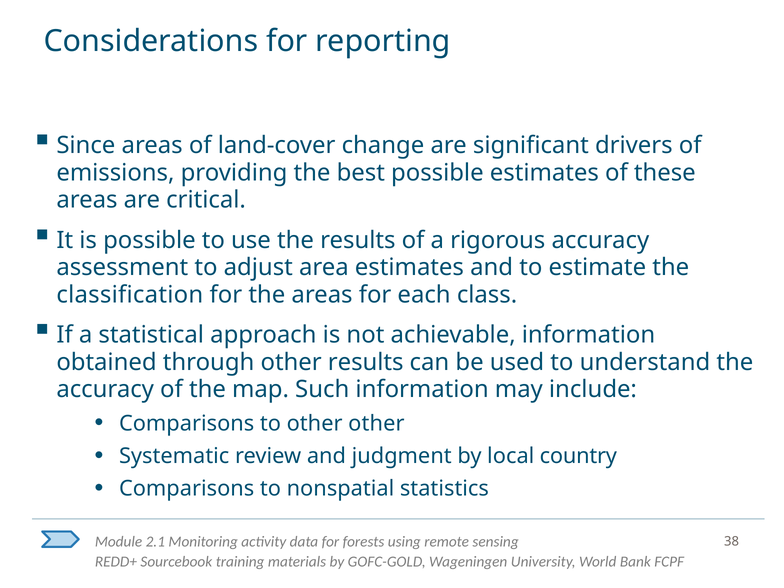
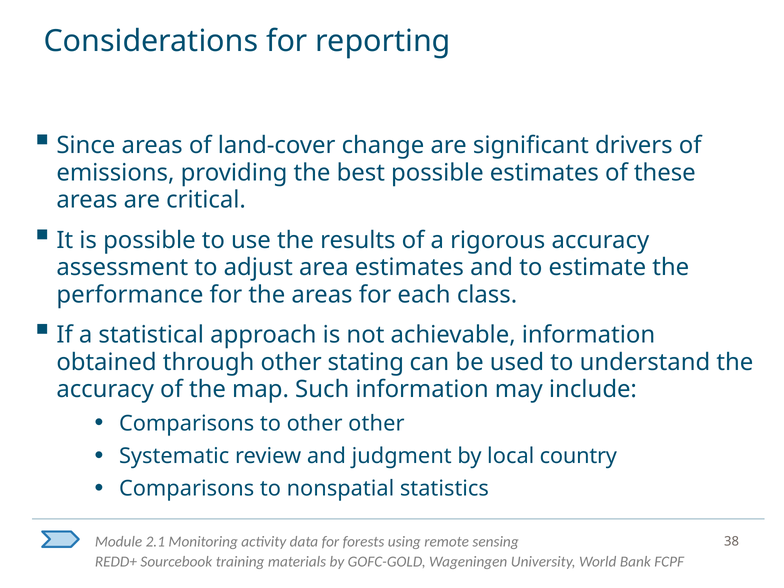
classification: classification -> performance (130, 295)
other results: results -> stating (366, 362)
